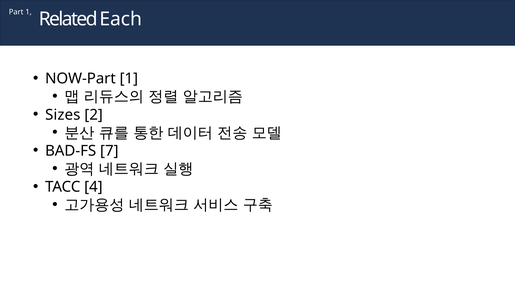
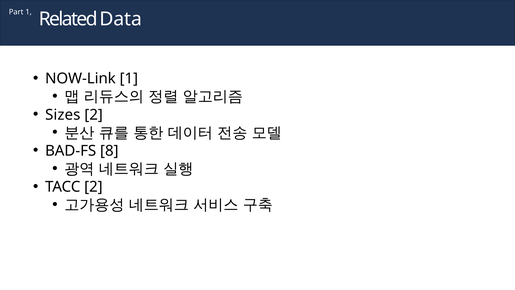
Each: Each -> Data (121, 19)
NOW-Part: NOW-Part -> NOW-Link (80, 79)
7: 7 -> 8 (109, 151)
TACC 4: 4 -> 2 (93, 187)
